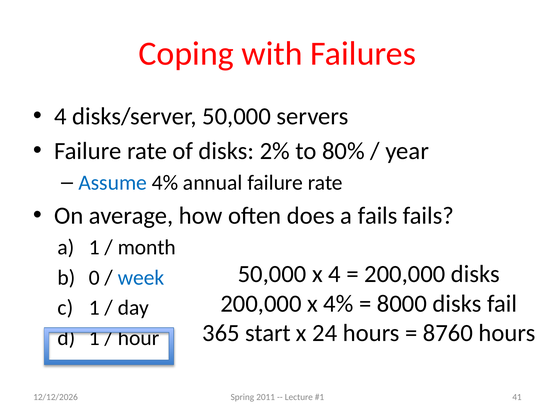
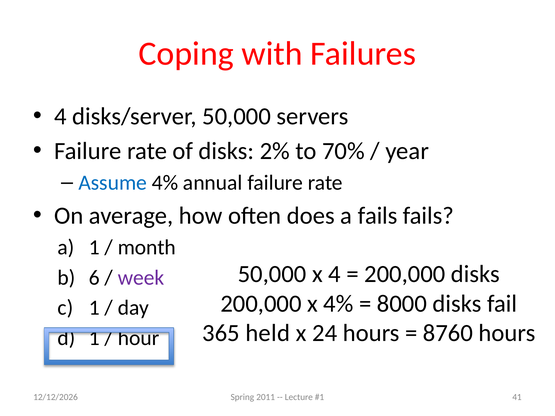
80%: 80% -> 70% (343, 151)
0: 0 -> 6 (94, 278)
week colour: blue -> purple (141, 278)
start: start -> held (268, 333)
